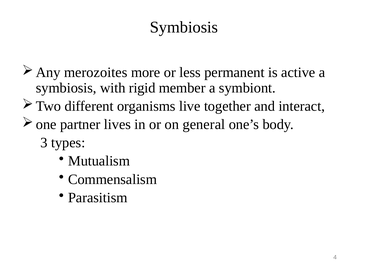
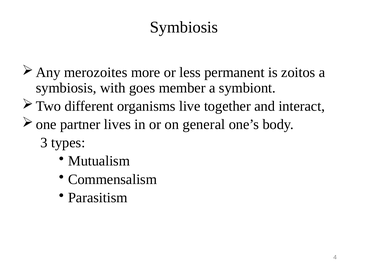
active: active -> zoitos (298, 72)
rigid: rigid -> goes (142, 88)
